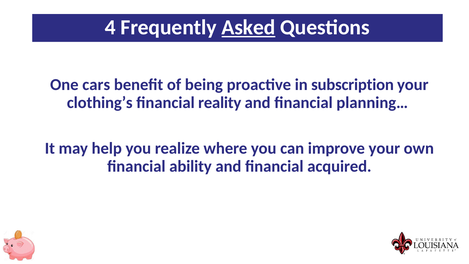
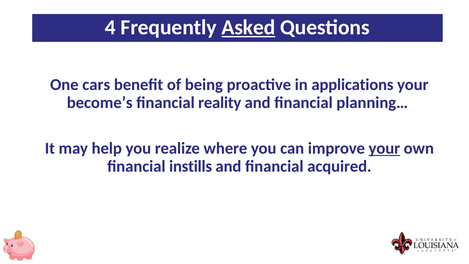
subscription: subscription -> applications (352, 85)
clothing’s: clothing’s -> become’s (100, 103)
your underline: none -> present (384, 148)
ability: ability -> instills (191, 166)
